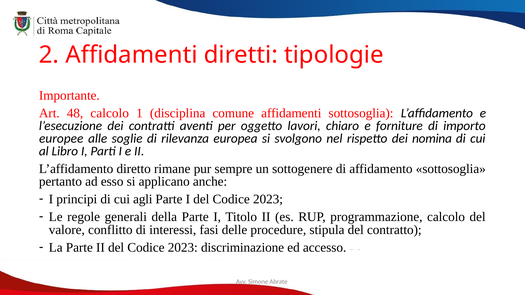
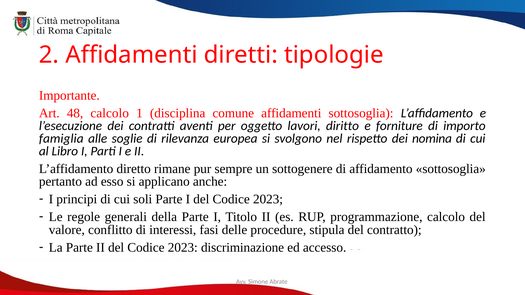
chiaro: chiaro -> diritto (342, 126)
europee: europee -> famiglia (61, 139)
agli: agli -> soli (143, 200)
